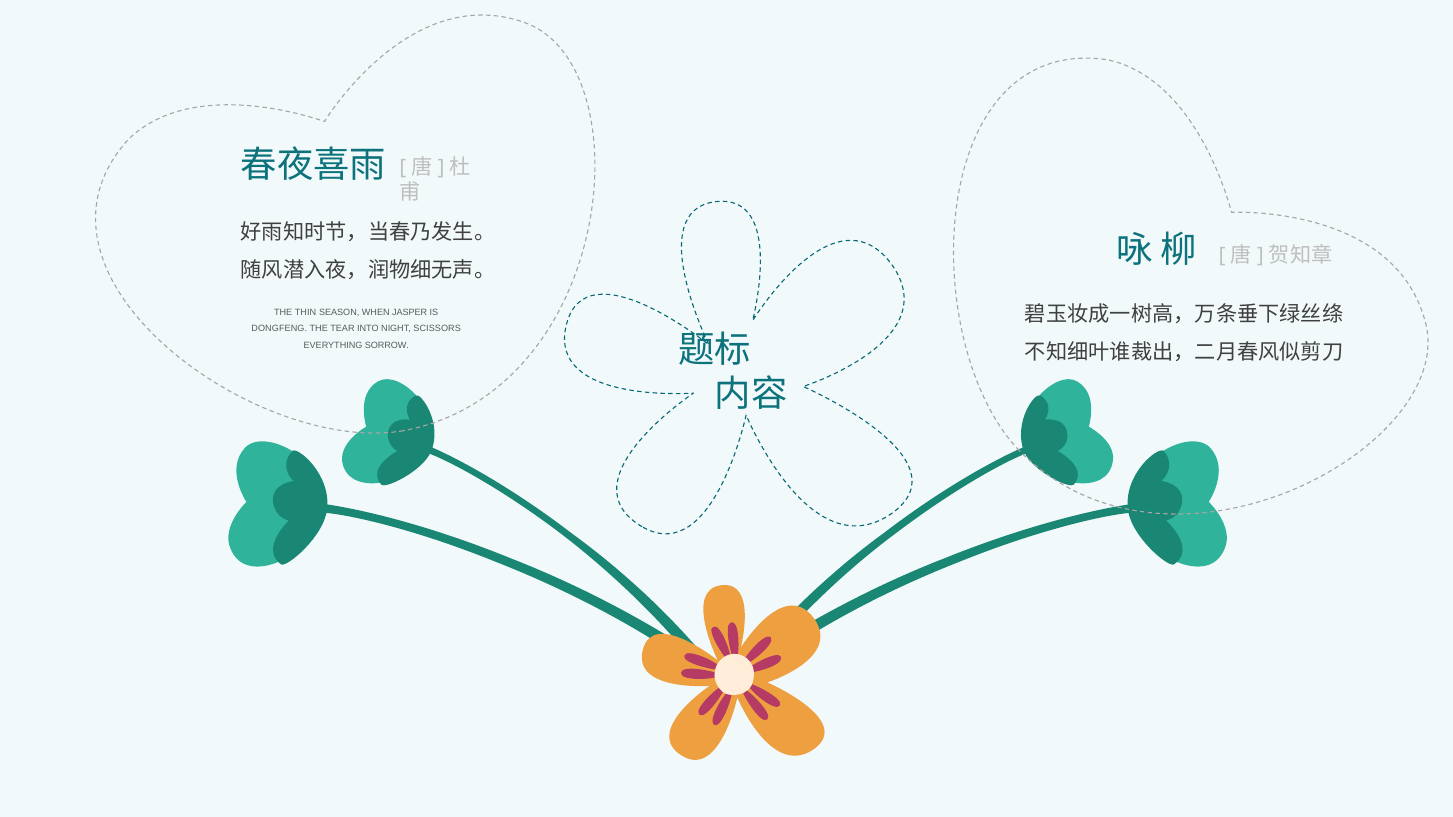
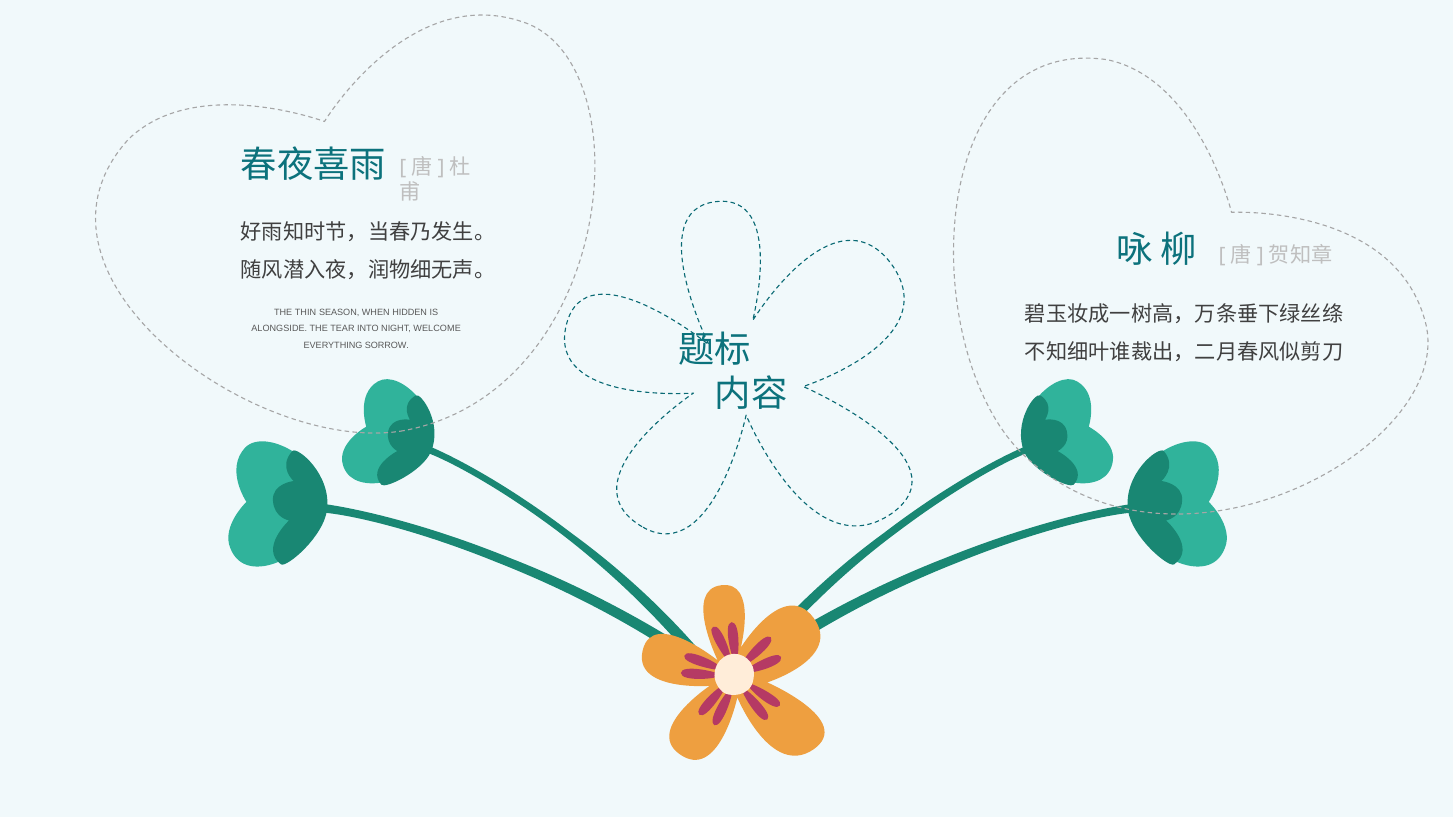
JASPER: JASPER -> HIDDEN (410, 313)
DONGFENG: DONGFENG -> ALONGSIDE (279, 329)
SCISSORS: SCISSORS -> WELCOME (437, 329)
